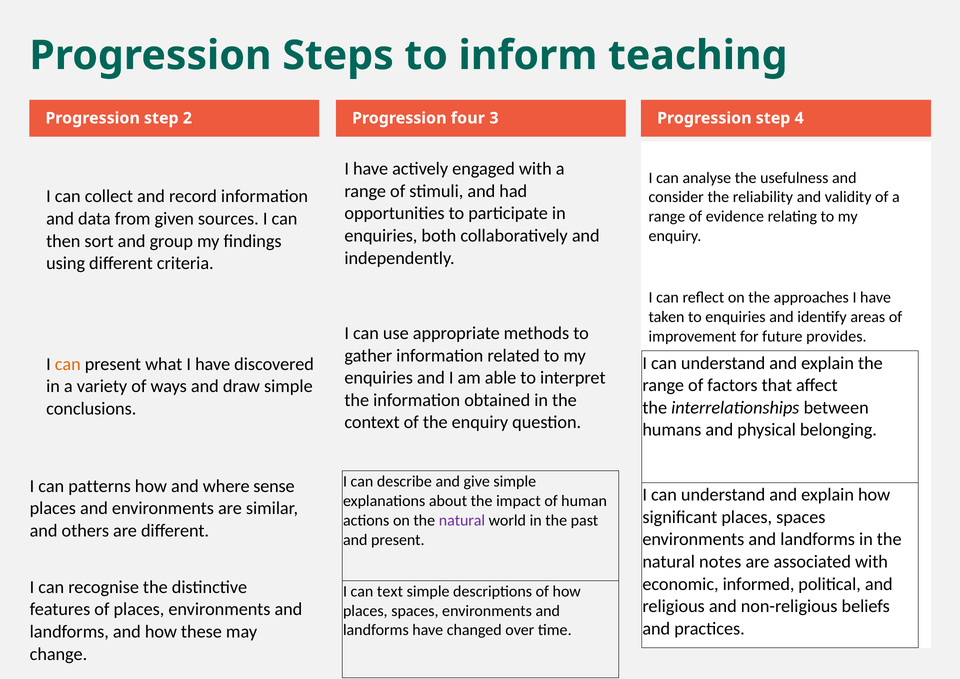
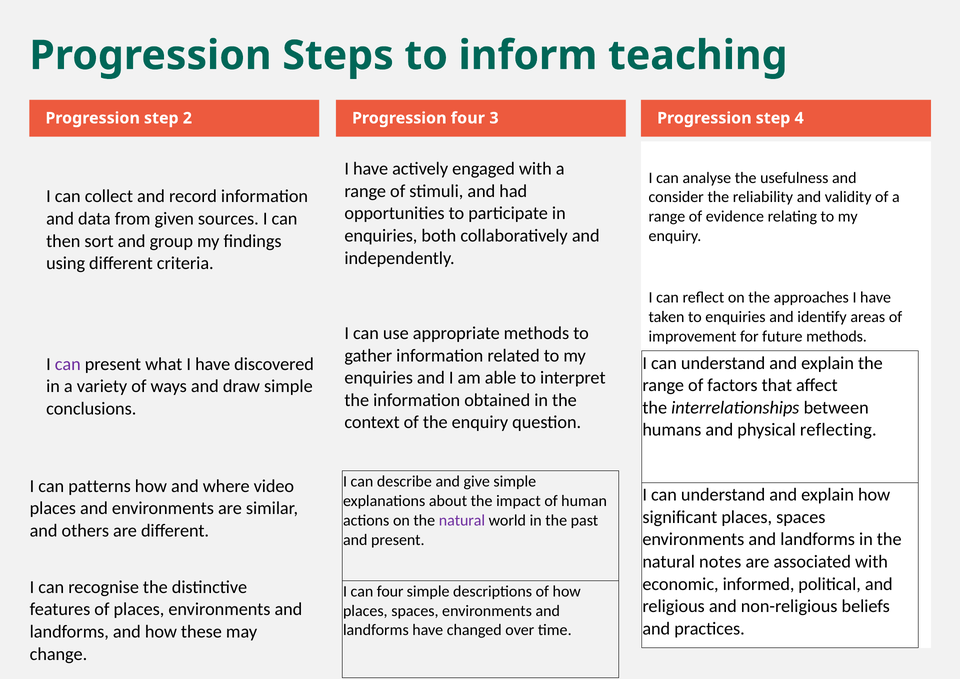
future provides: provides -> methods (837, 336)
can colour: orange -> purple (68, 364)
belonging: belonging -> reflecting (838, 430)
sense: sense -> video (274, 486)
can text: text -> four (390, 591)
